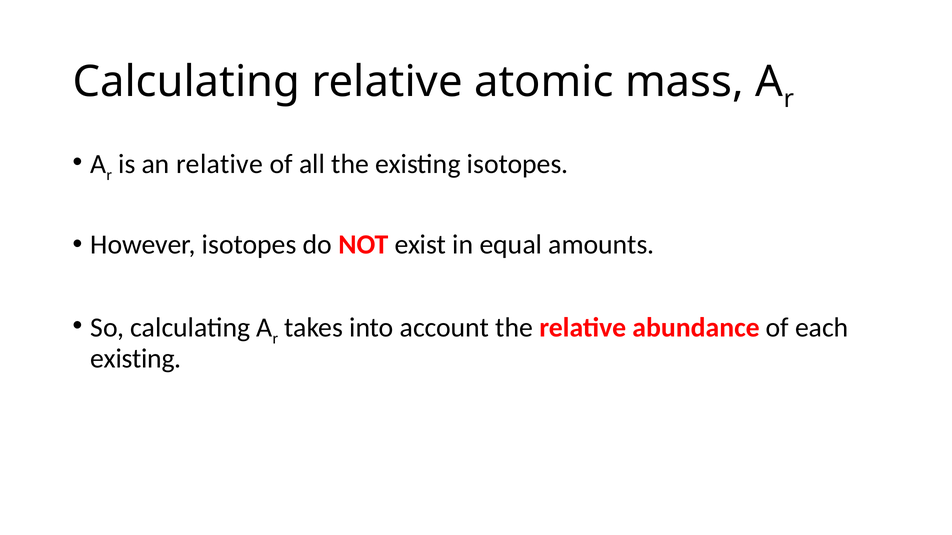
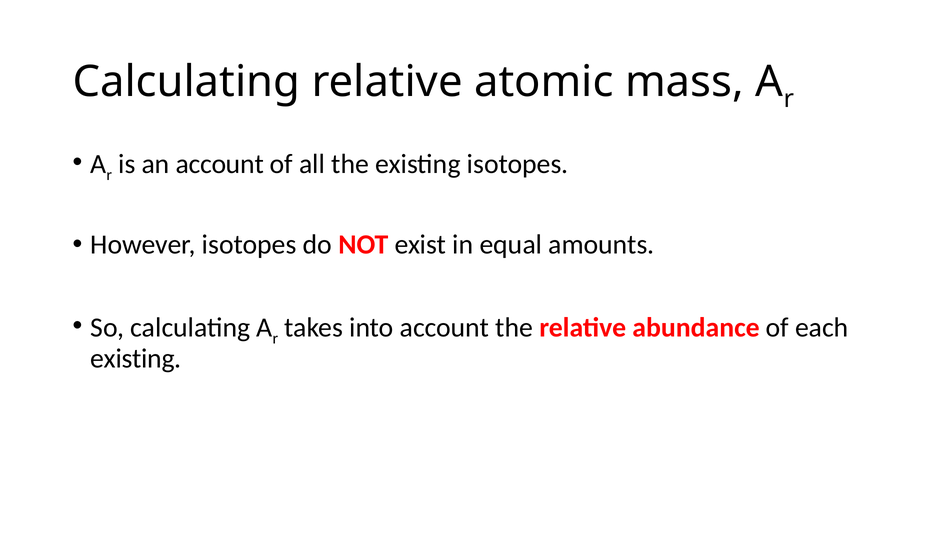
an relative: relative -> account (220, 164)
